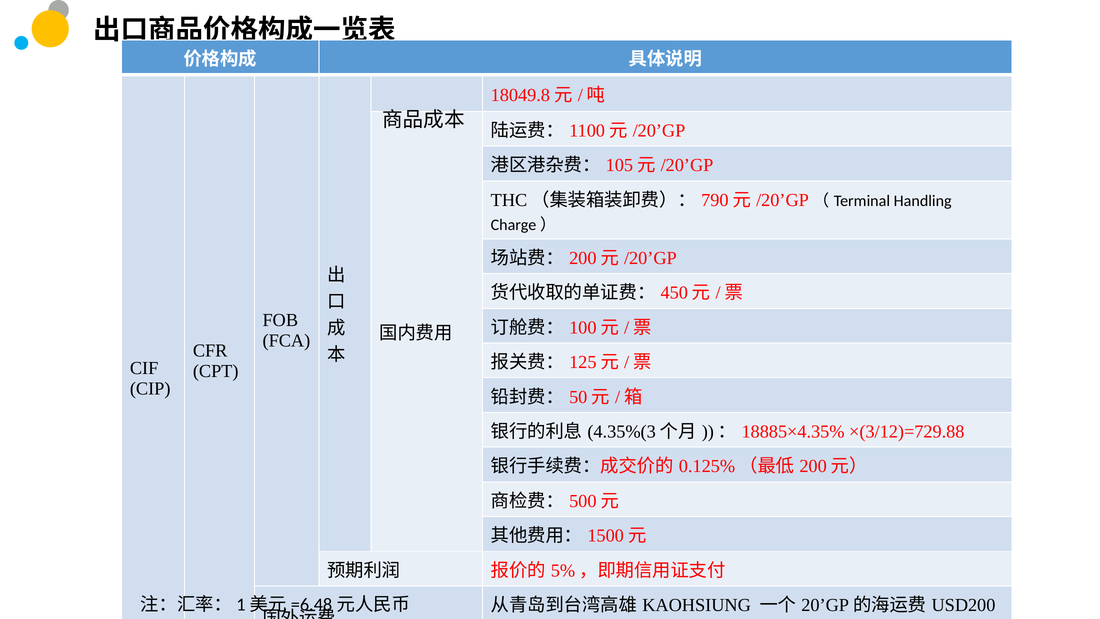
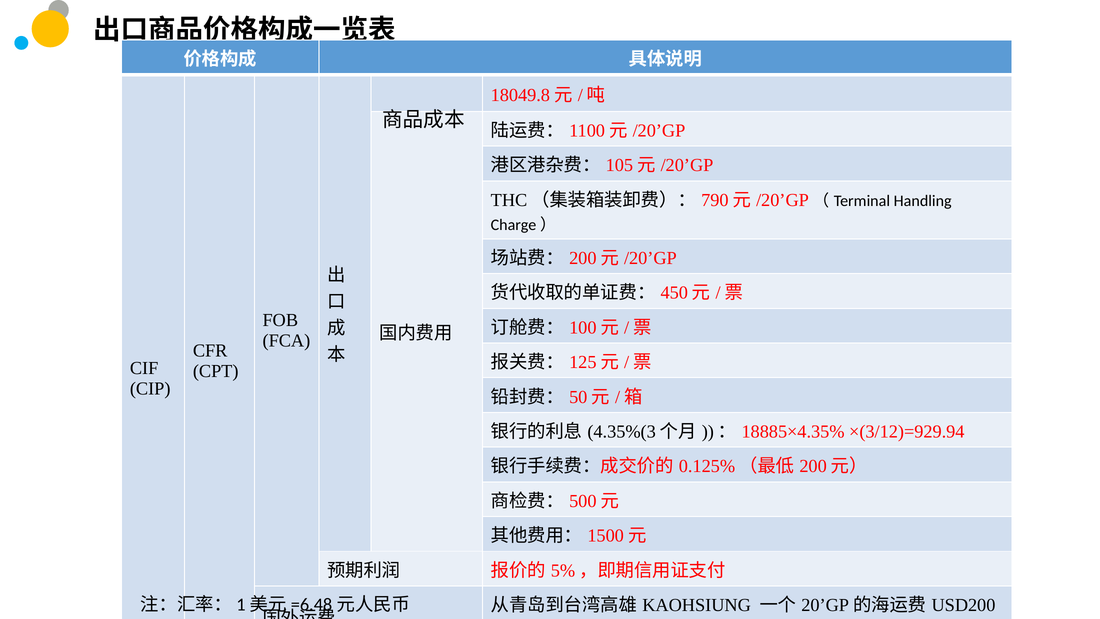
×(3/12)=729.88: ×(3/12)=729.88 -> ×(3/12)=929.94 (907, 432)
